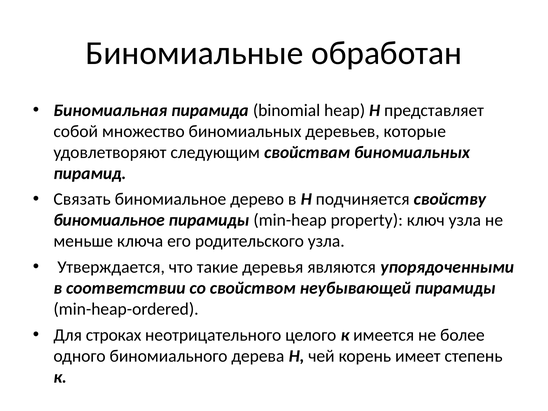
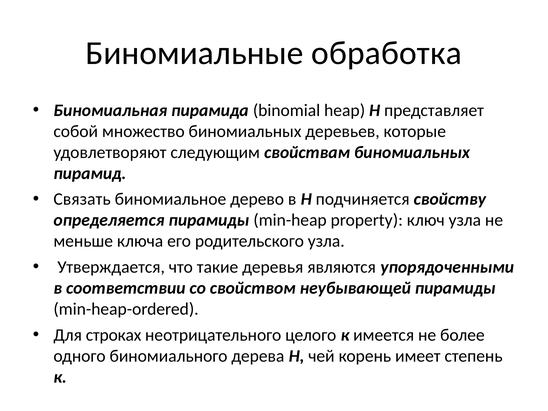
обработан: обработан -> обработка (386, 53)
биномиальное: биномиальное -> определяется (109, 220)
